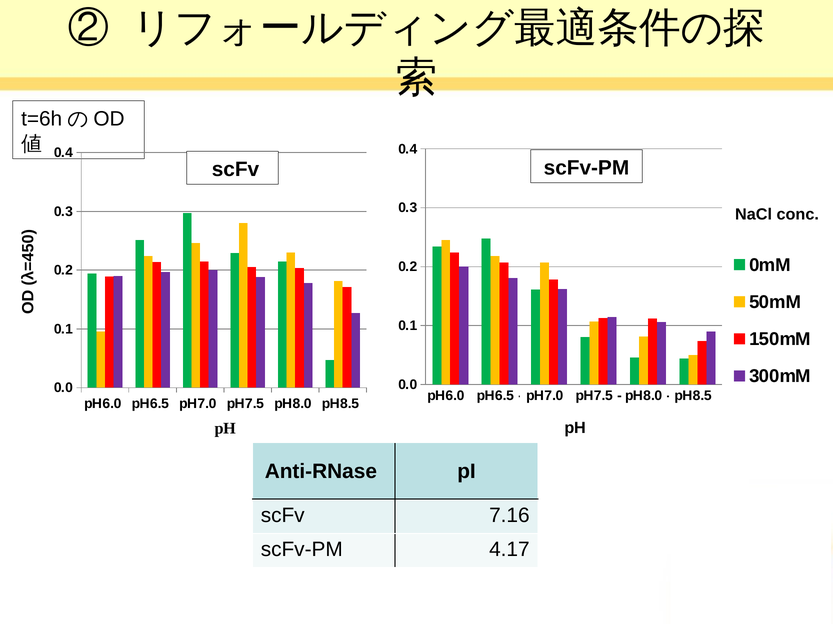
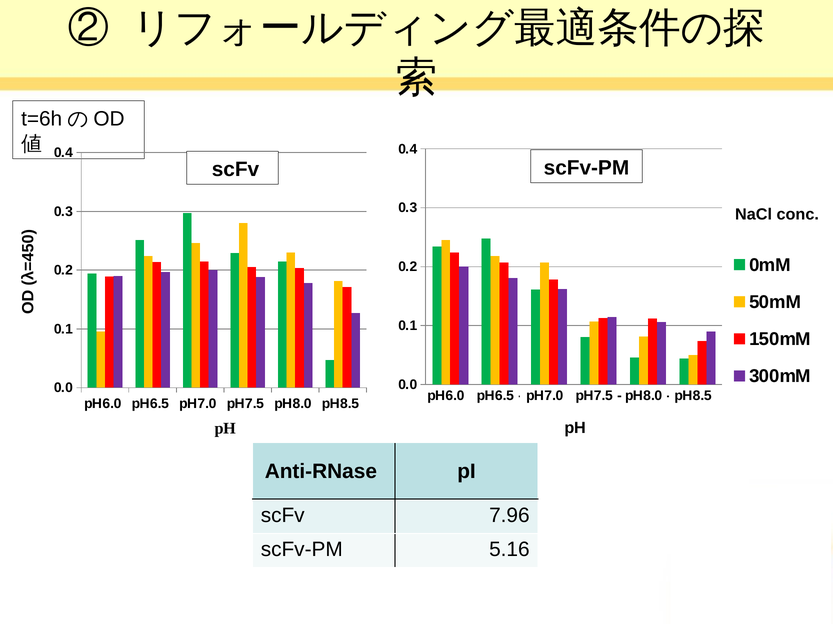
7.16: 7.16 -> 7.96 (509, 516)
4.17: 4.17 -> 5.16 (509, 550)
